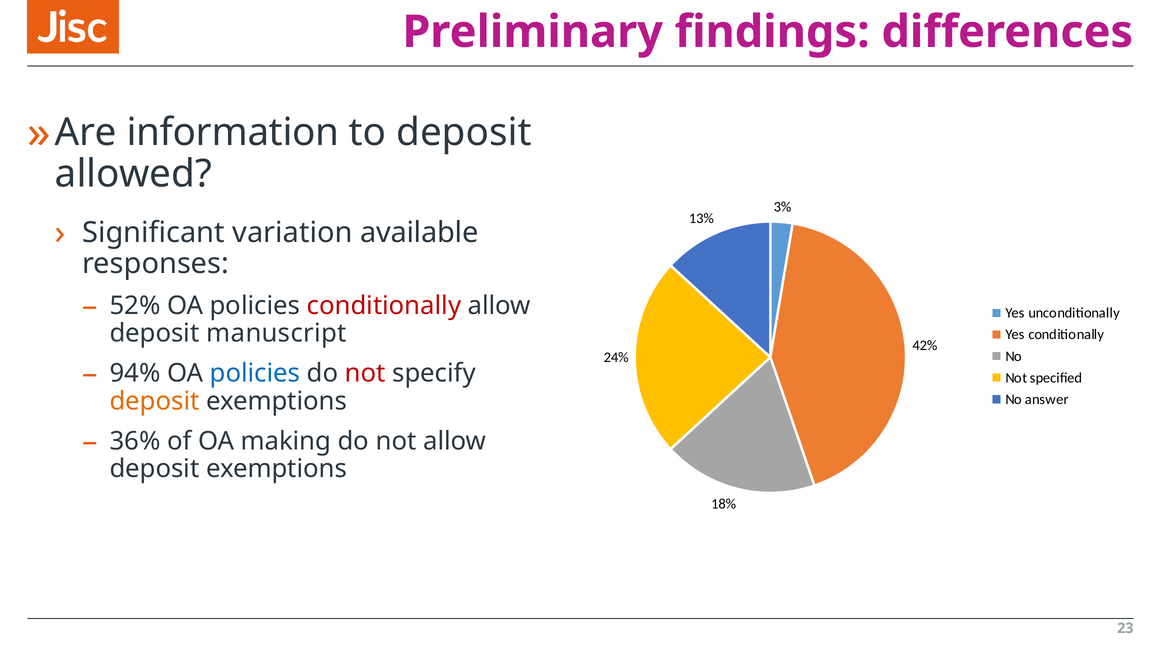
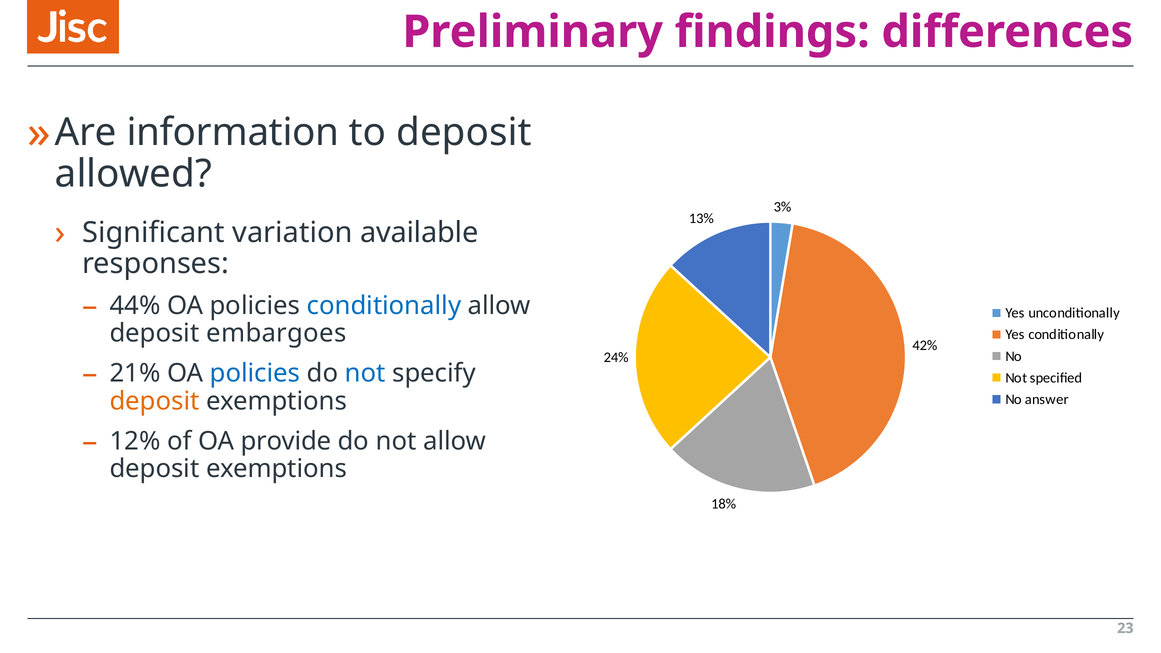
52%: 52% -> 44% (135, 306)
conditionally colour: red -> blue (384, 306)
manuscript: manuscript -> embargoes (276, 333)
94%: 94% -> 21% (135, 373)
not colour: red -> blue (365, 373)
36%: 36% -> 12% (135, 441)
making: making -> provide (286, 441)
